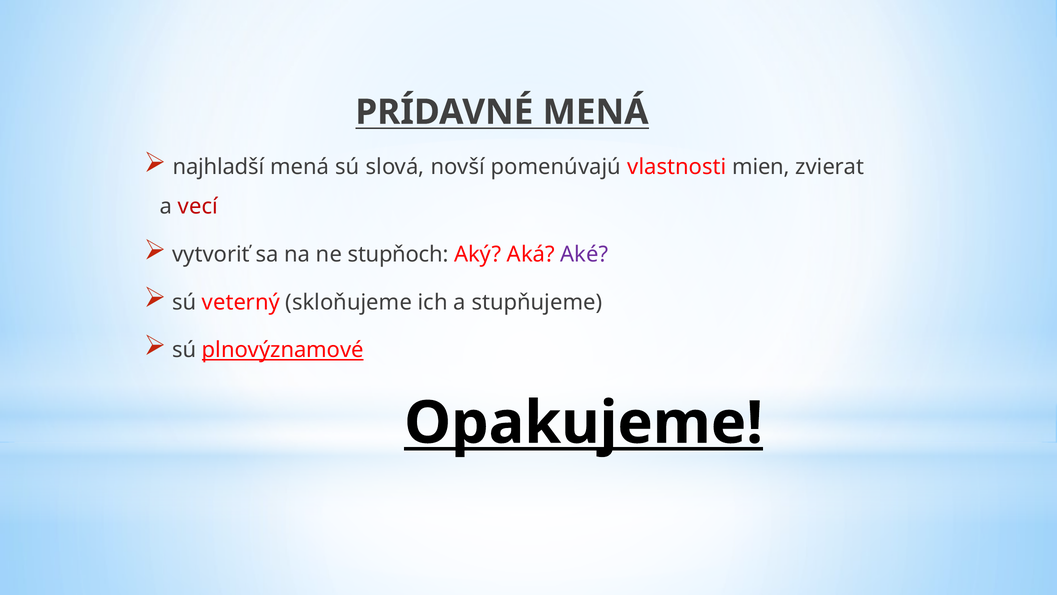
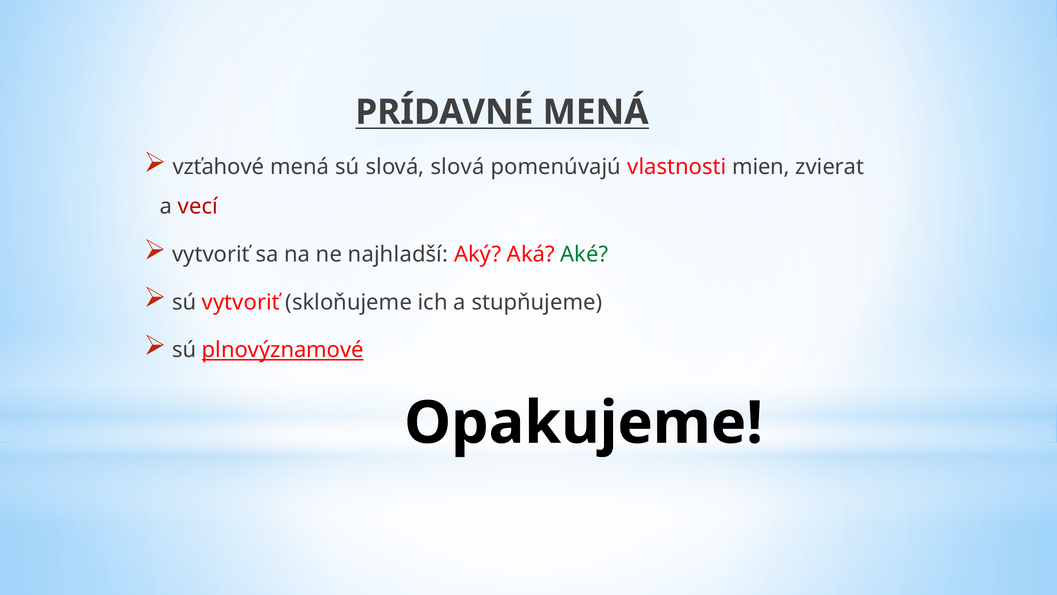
najhladší: najhladší -> vzťahové (218, 167)
slová novší: novší -> slová (457, 167)
stupňoch: stupňoch -> najhladší (398, 254)
Aké colour: purple -> green (584, 254)
sú veterný: veterný -> vytvoriť (241, 302)
Opakujeme underline: present -> none (584, 423)
